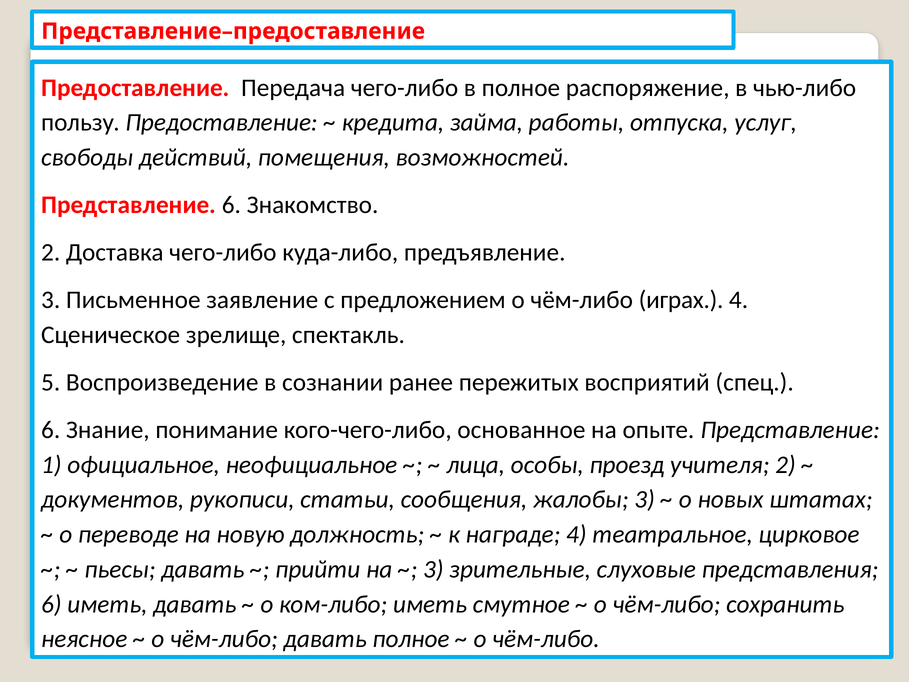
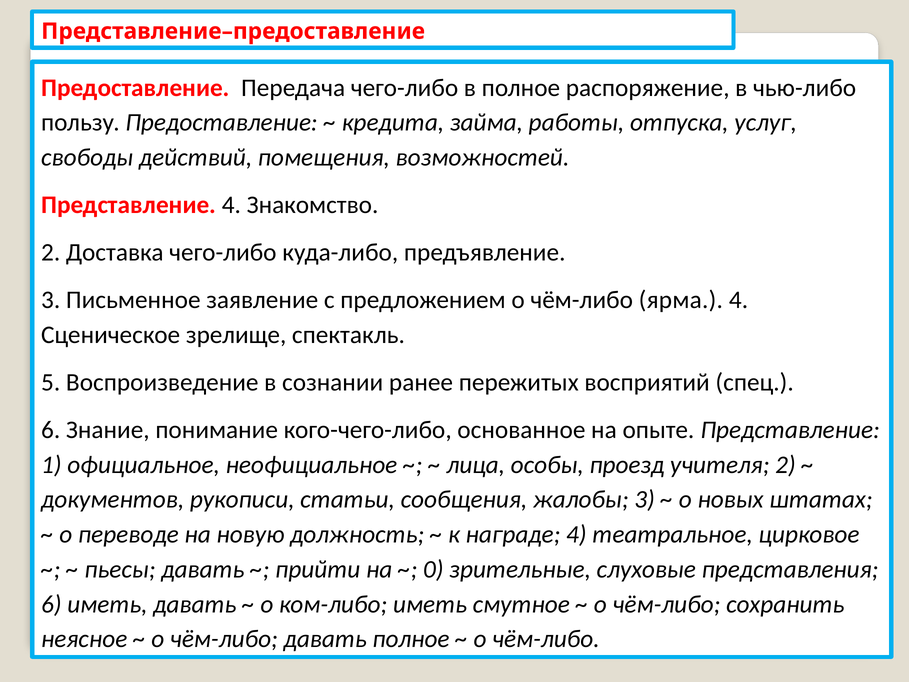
Представление 6: 6 -> 4 (231, 205)
играх: играх -> ярма (681, 300)
3: 3 -> 0 (433, 569)
